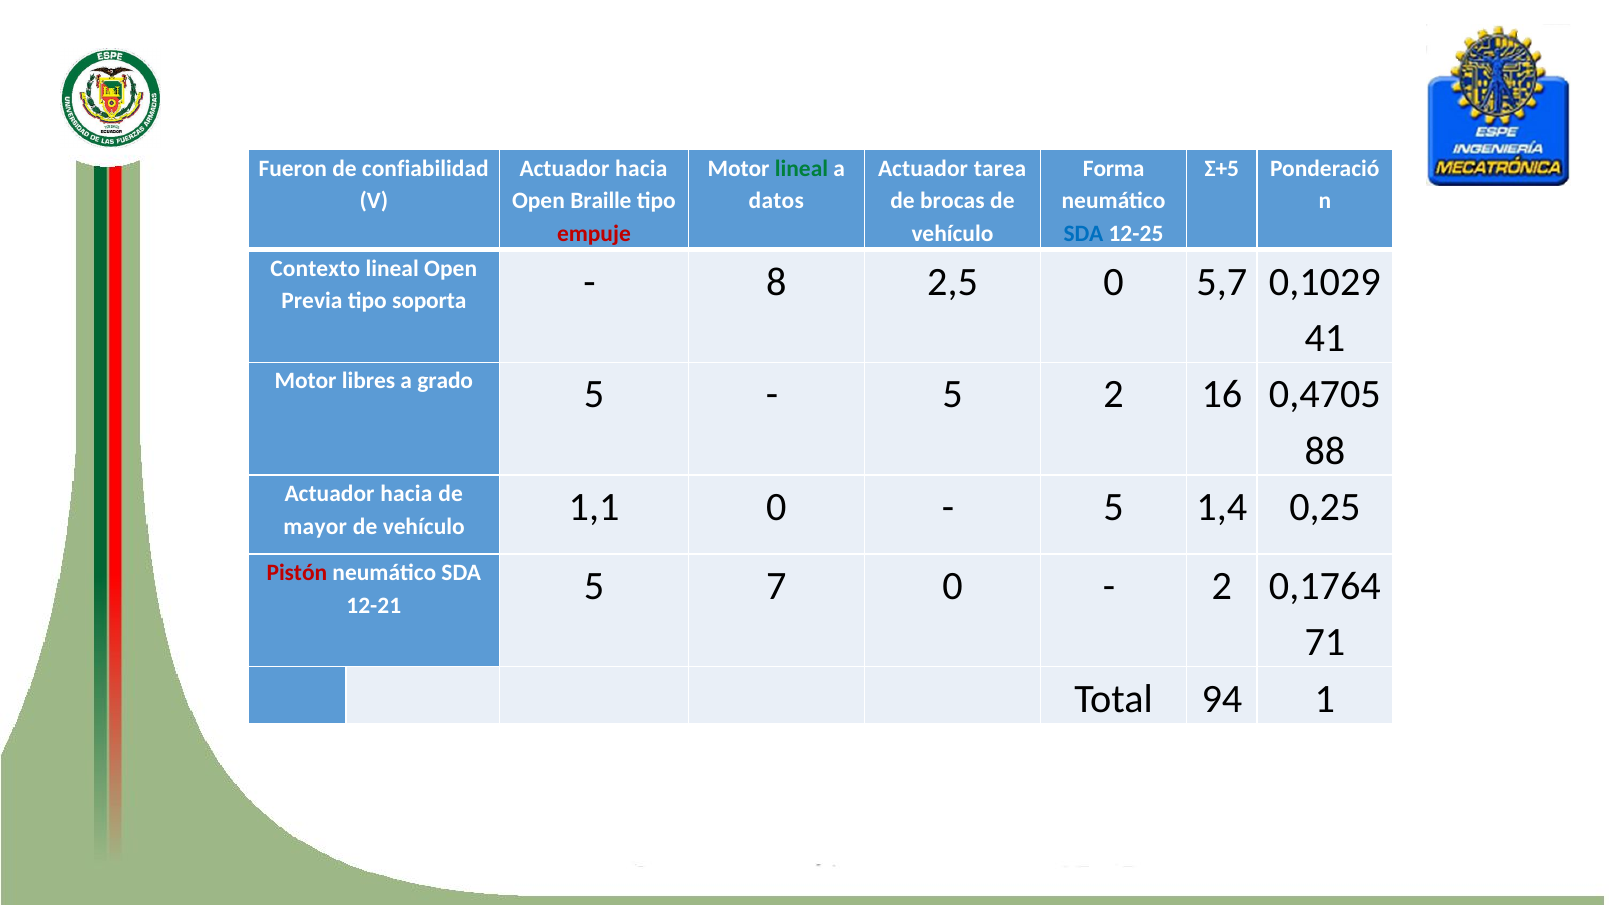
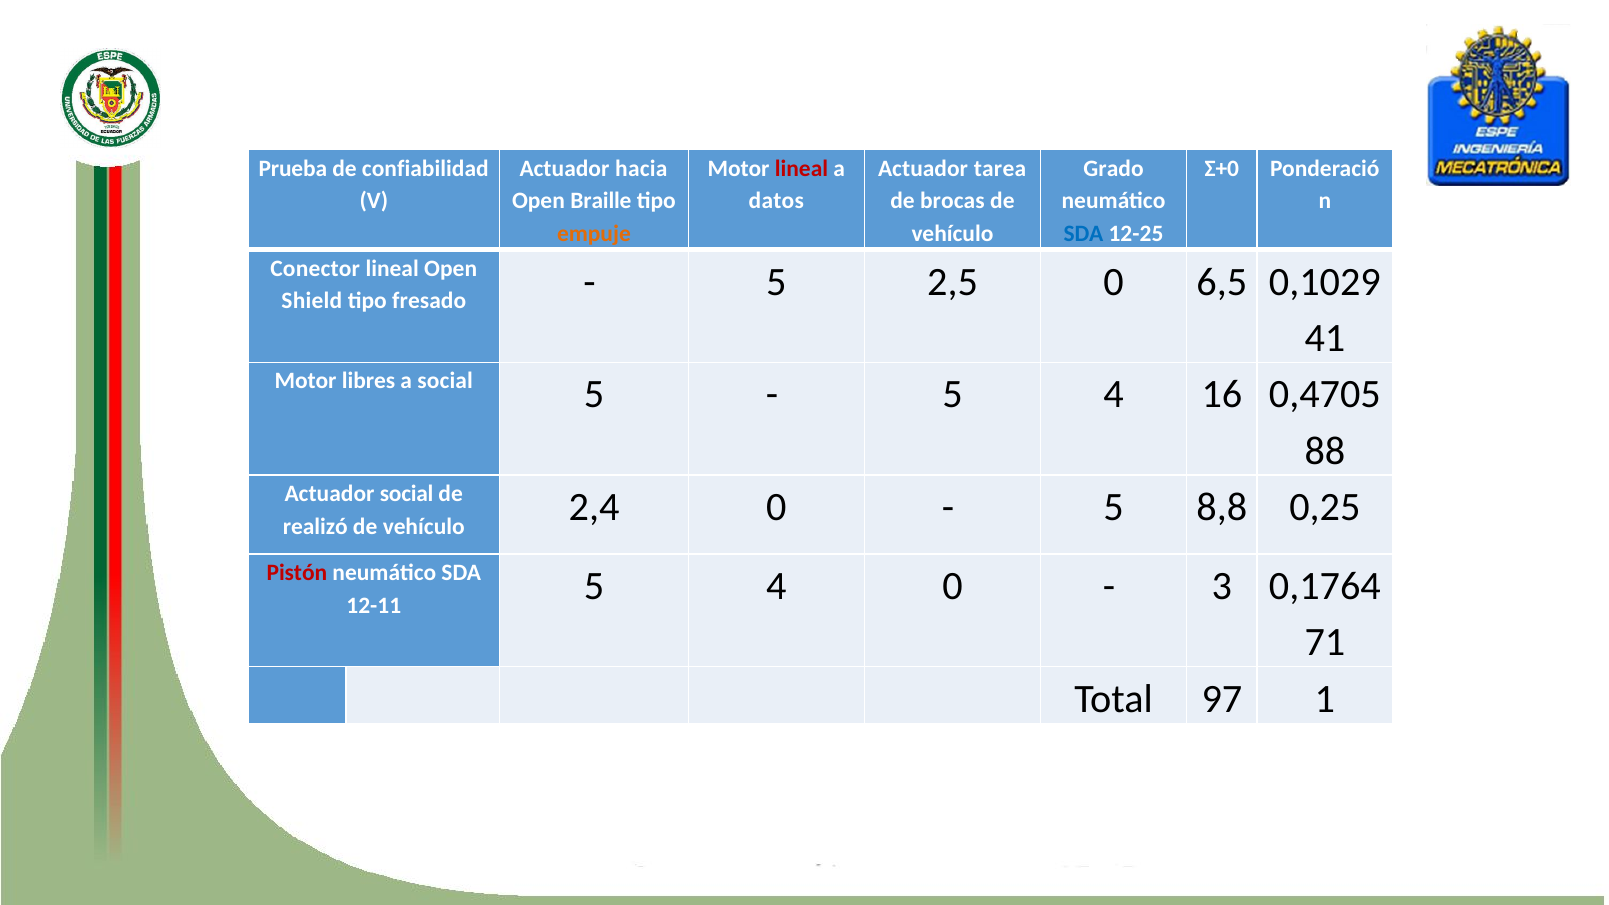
Fueron: Fueron -> Prueba (293, 168)
lineal colour: green -> red (801, 168)
Forma: Forma -> Grado (1114, 168)
Σ+5: Σ+5 -> Σ+0 (1222, 168)
empuje colour: red -> orange (594, 234)
Contexto: Contexto -> Conector (315, 268)
Previa: Previa -> Shield (312, 301)
soporta: soporta -> fresado (429, 301)
8: 8 -> 5 (776, 282)
5,7: 5,7 -> 6,5 (1222, 282)
a grado: grado -> social (445, 381)
2: 2 -> 4 (1114, 395)
hacia: hacia -> social (407, 494)
mayor: mayor -> realizó (315, 527)
1,1: 1,1 -> 2,4 (594, 507)
1,4: 1,4 -> 8,8 (1222, 507)
12-21: 12-21 -> 12-11 (374, 606)
7: 7 -> 4 (776, 586)
2: 2 -> 3 (1222, 586)
94: 94 -> 97 (1222, 699)
